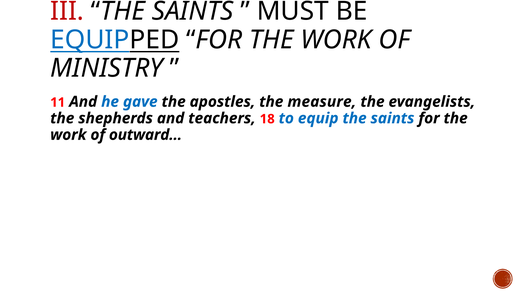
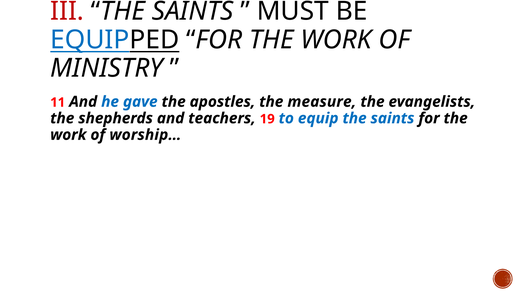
18: 18 -> 19 (267, 119)
outward…: outward… -> worship… (145, 135)
